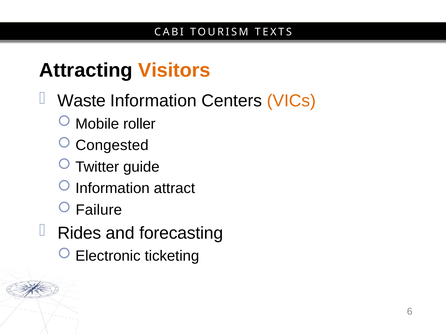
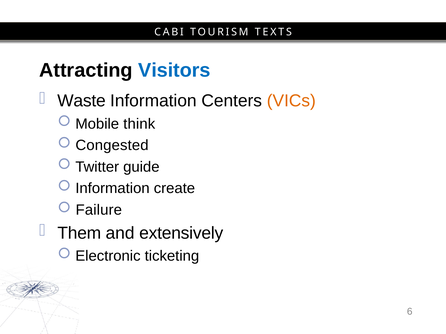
Visitors colour: orange -> blue (174, 70)
roller: roller -> think (139, 124)
attract: attract -> create (174, 189)
Rides: Rides -> Them (79, 233)
forecasting: forecasting -> extensively (181, 233)
